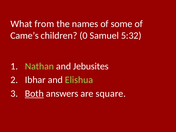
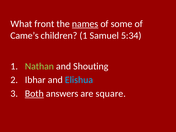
from: from -> front (44, 24)
names underline: none -> present (85, 24)
children 0: 0 -> 1 (84, 36)
5:32: 5:32 -> 5:34 (131, 36)
Jebusites: Jebusites -> Shouting (91, 66)
Elishua colour: light green -> light blue (79, 80)
